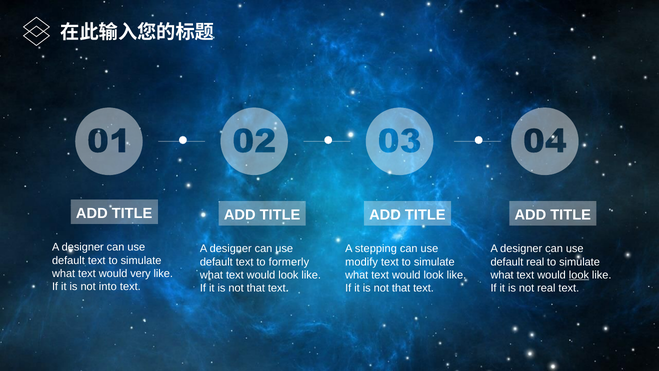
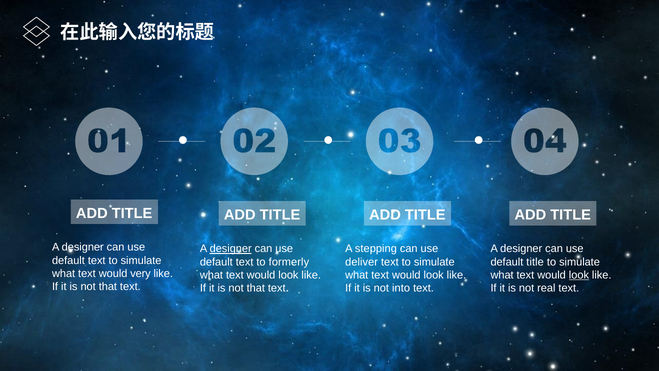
designer underline: none -> present (231, 249)
modify: modify -> deliver (362, 262)
default real: real -> title (535, 262)
into: into -> that (108, 287)
that: that -> into (401, 288)
